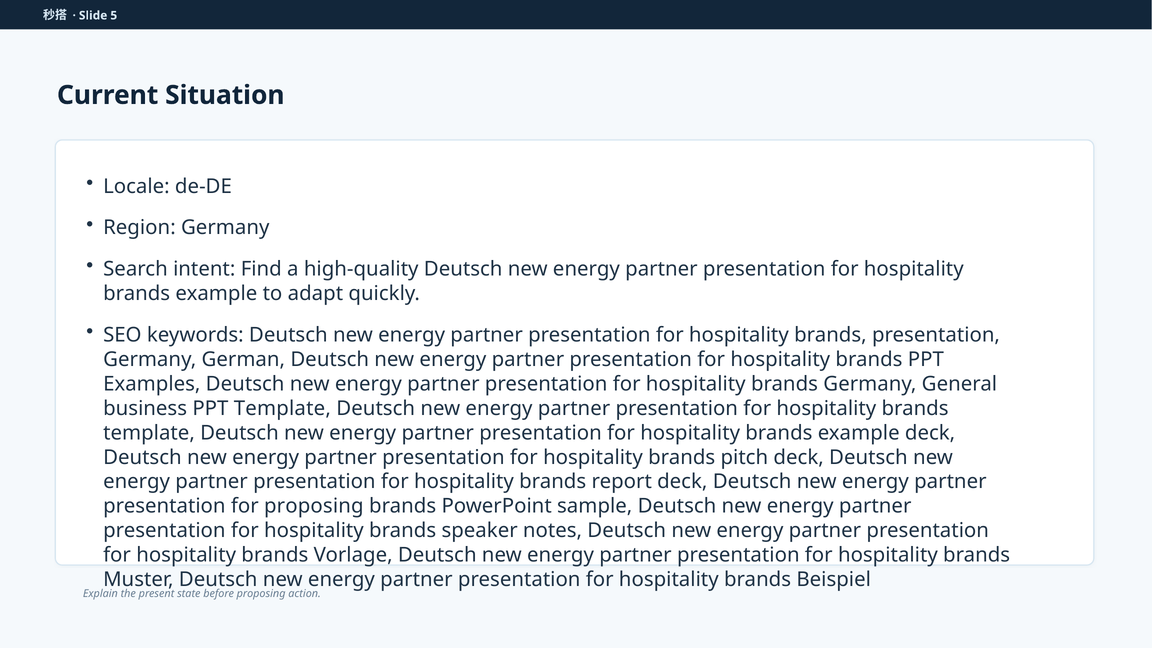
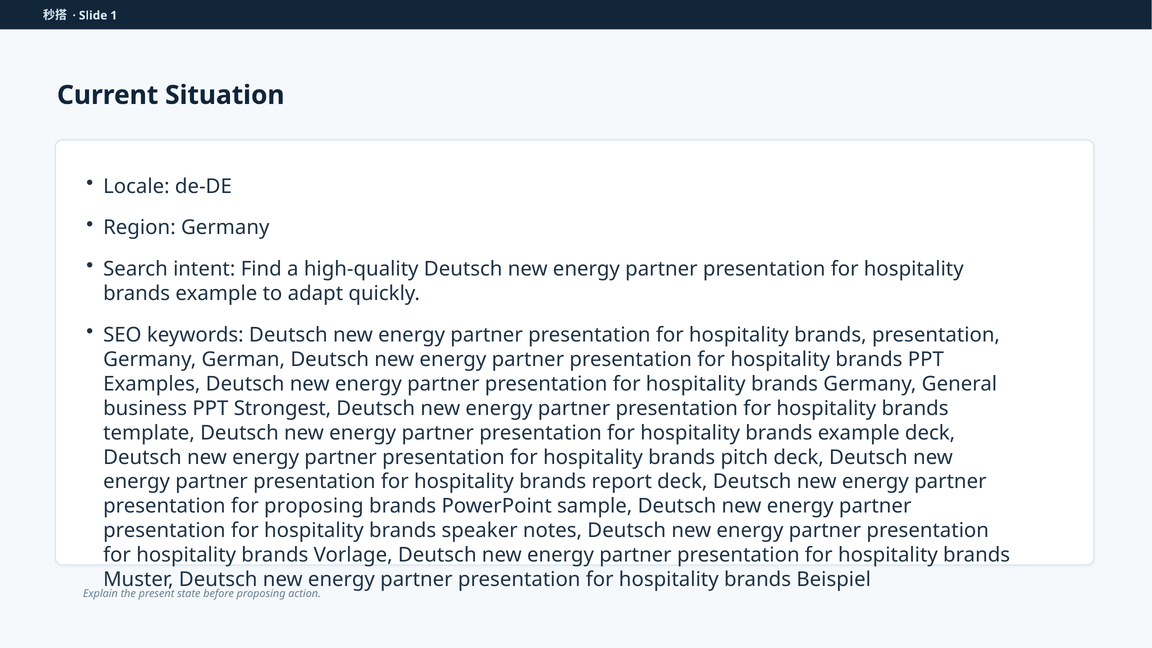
5: 5 -> 1 (114, 15)
PPT Template: Template -> Strongest (282, 408)
